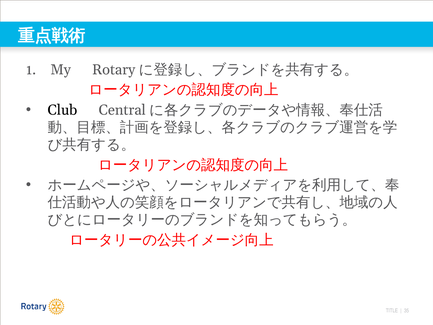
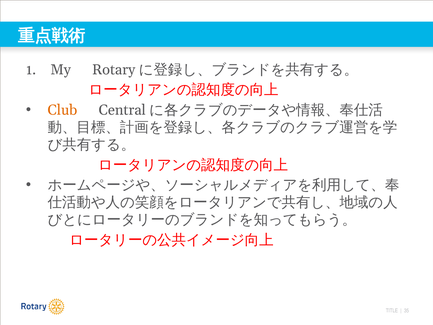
Club colour: black -> orange (63, 110)
